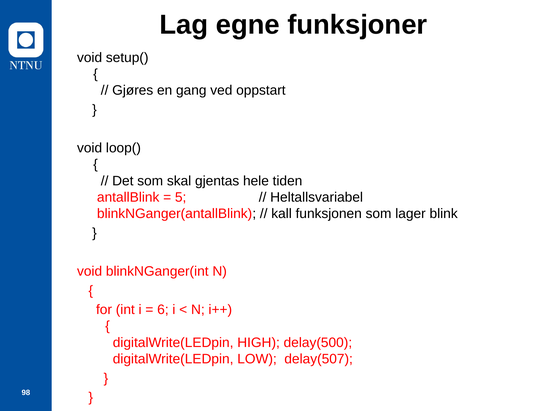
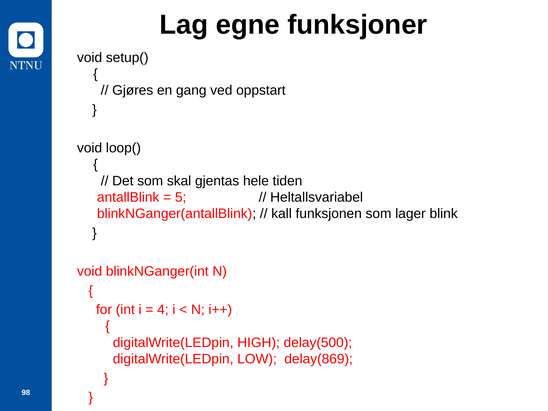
6: 6 -> 4 (163, 310)
delay(507: delay(507 -> delay(869 (319, 359)
